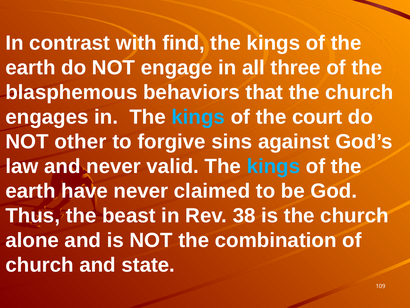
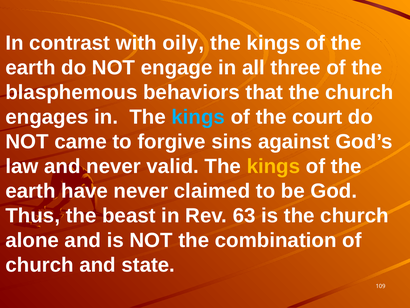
find: find -> oily (183, 43)
other: other -> came (81, 142)
kings colour: light blue -> yellow (273, 166)
38: 38 -> 63 (244, 215)
